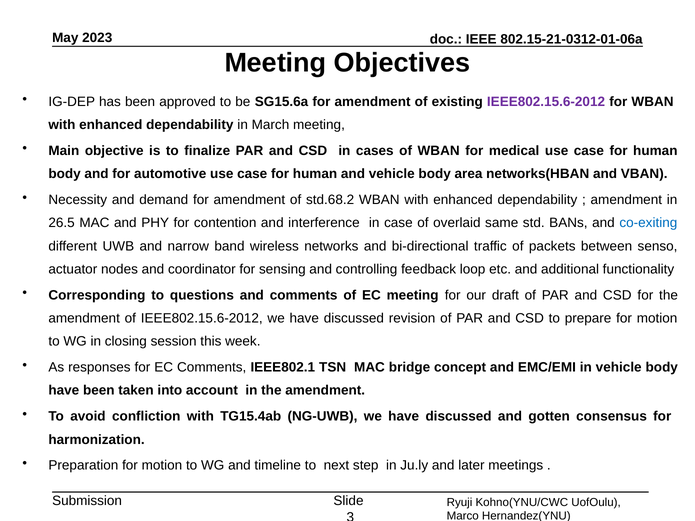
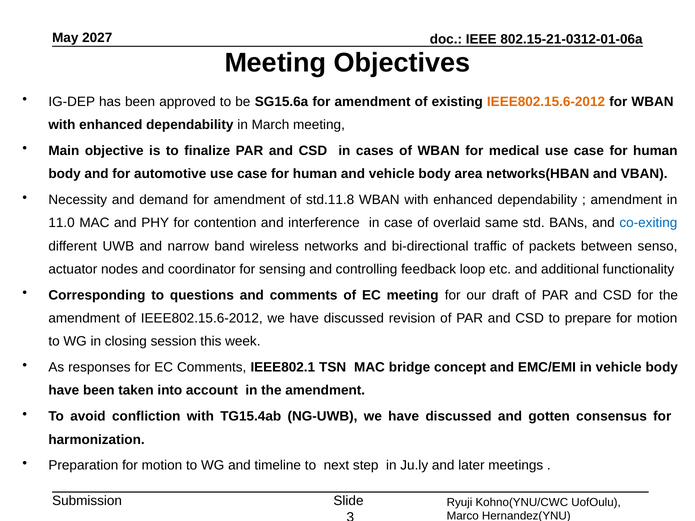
2023: 2023 -> 2027 (97, 38)
IEEE802.15.6-2012 colour: purple -> orange (546, 102)
std.68.2: std.68.2 -> std.11.8 (330, 200)
26.5: 26.5 -> 11.0 (62, 223)
